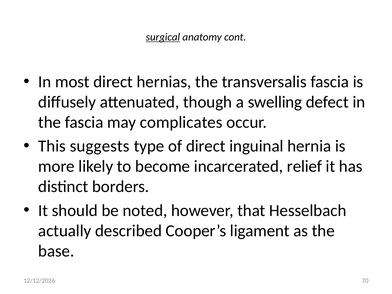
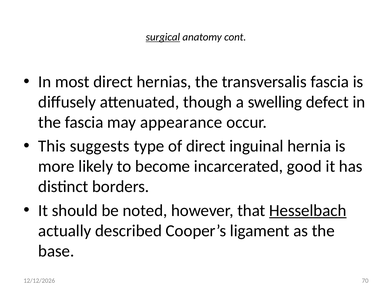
complicates: complicates -> appearance (181, 122)
relief: relief -> good (304, 166)
Hesselbach underline: none -> present (308, 210)
